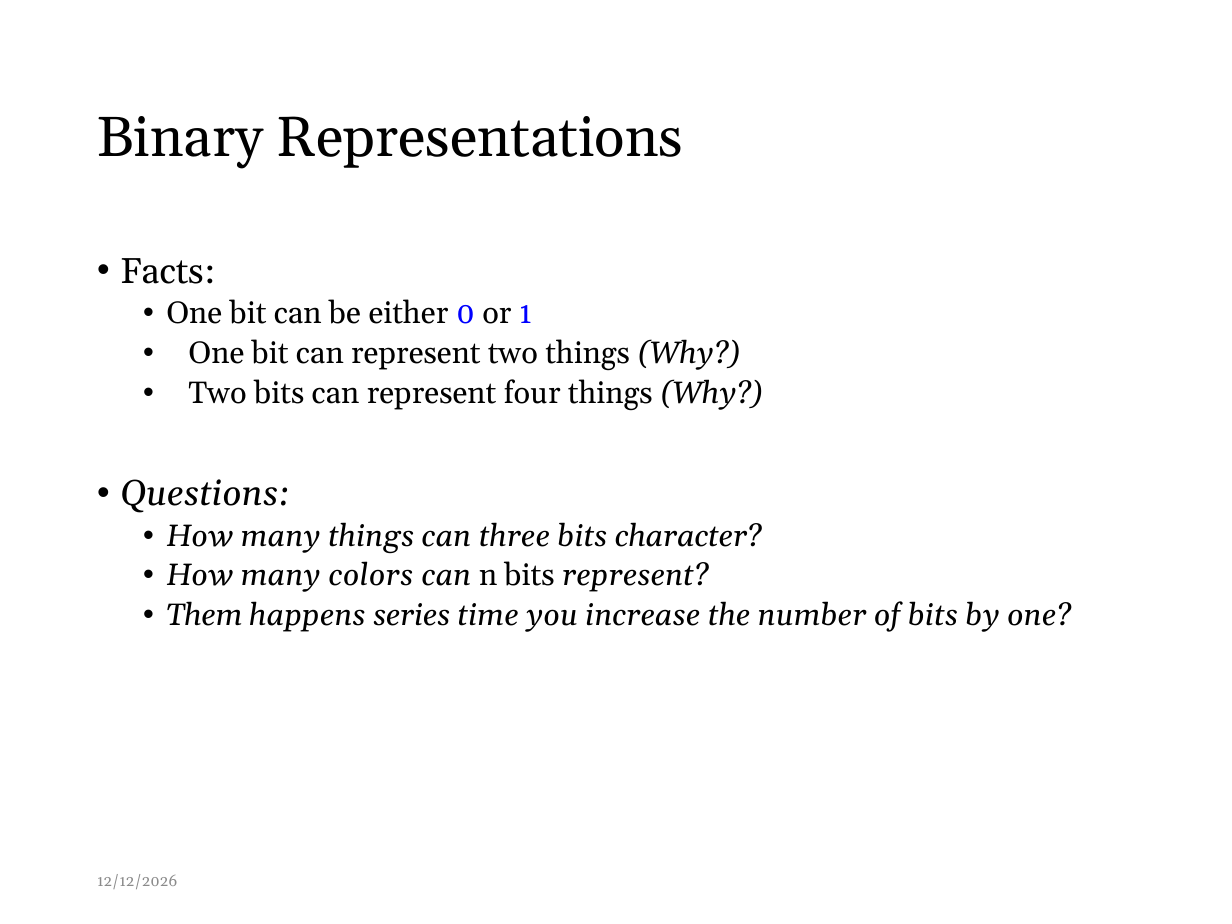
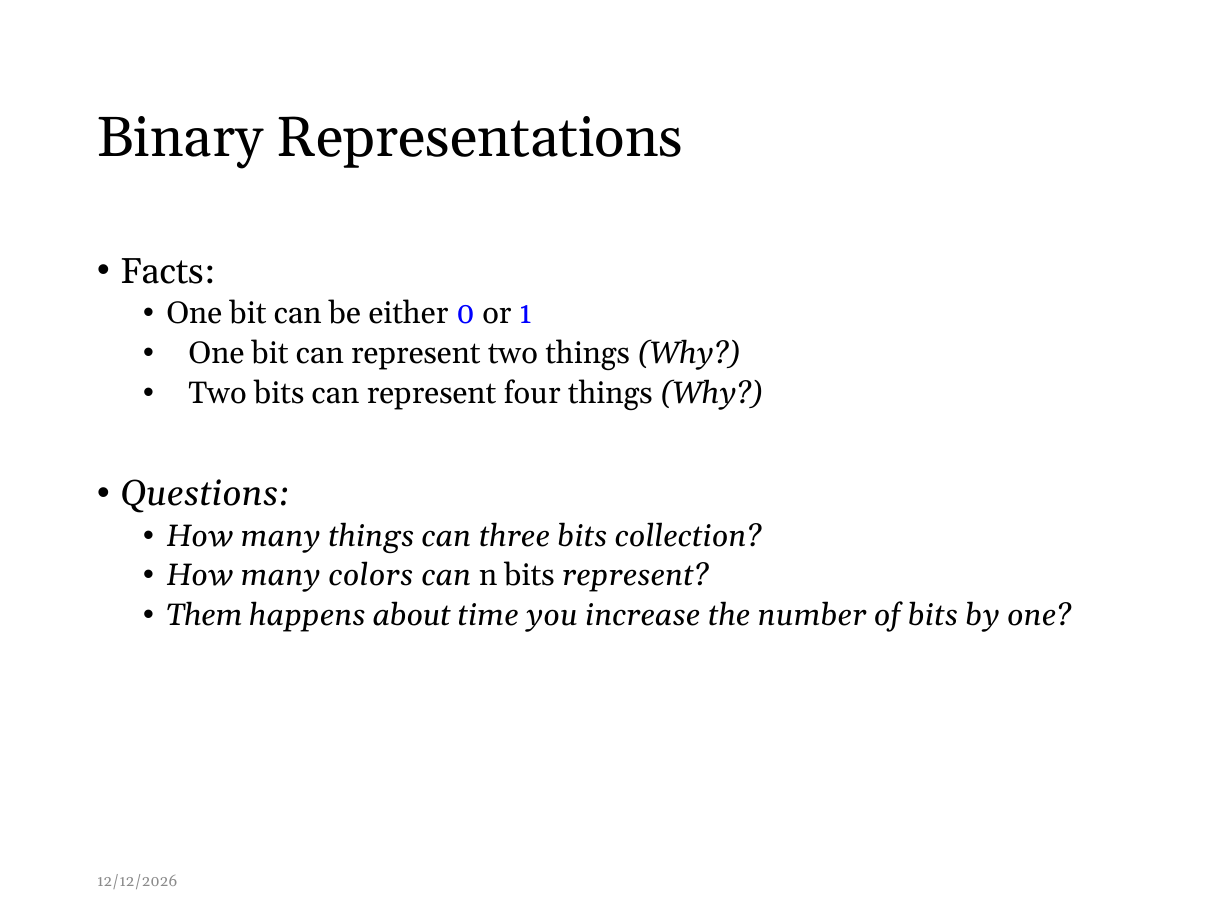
character: character -> collection (688, 536)
series: series -> about (412, 615)
